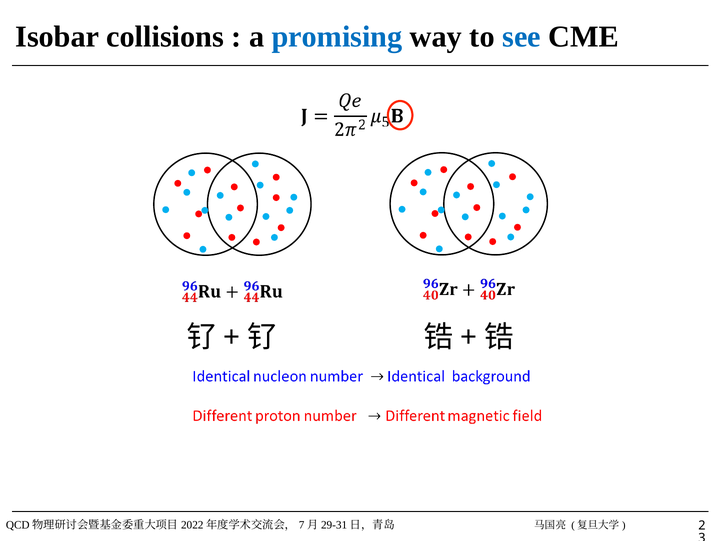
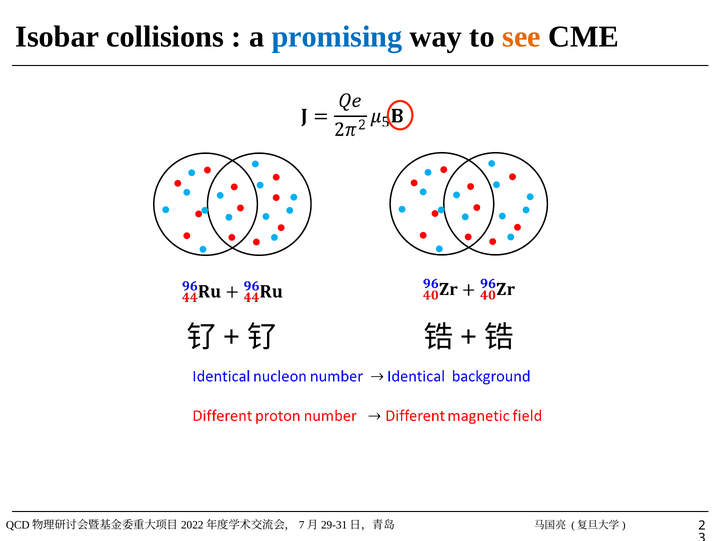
see colour: blue -> orange (522, 37)
